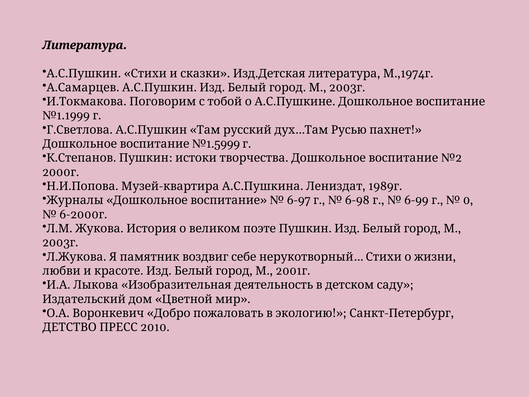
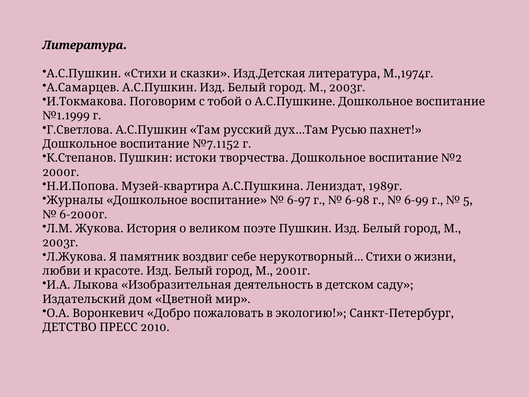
№1.5999: №1.5999 -> №7.1152 (216, 144)
0: 0 -> 5 (468, 200)
